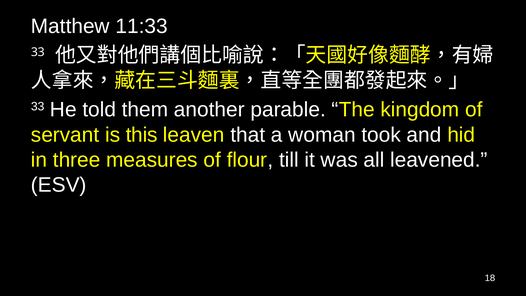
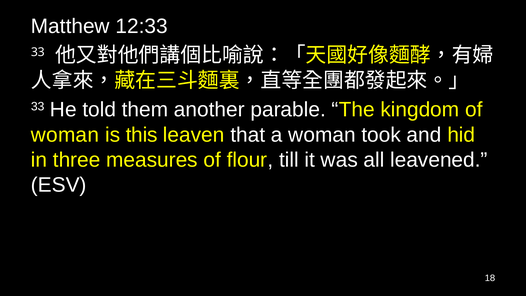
11:33: 11:33 -> 12:33 (142, 26)
servant: servant -> woman (65, 135)
